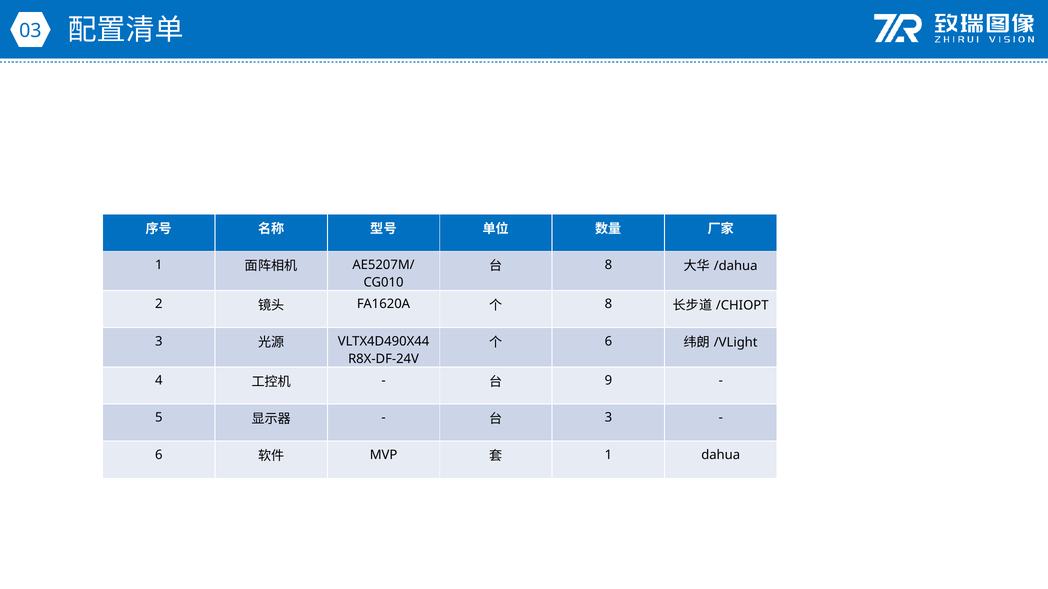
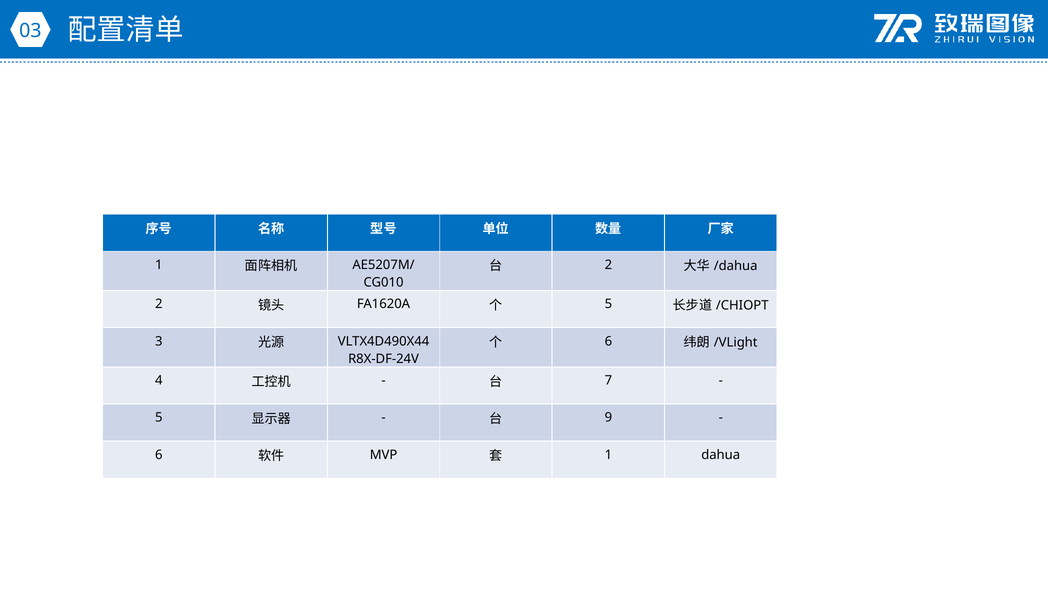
8: 8 -> 2 (608, 265)
8: 8 -> 5 (608, 304)
9: 9 -> 7 (608, 381)
3: 3 -> 9 (608, 418)
